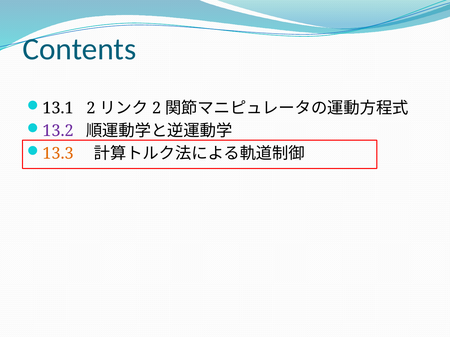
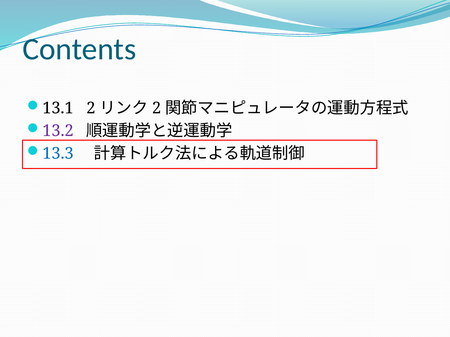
13.3 colour: orange -> blue (58, 154)
